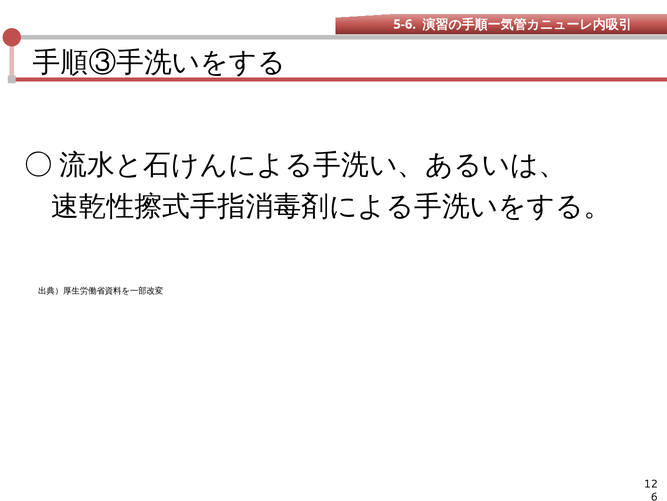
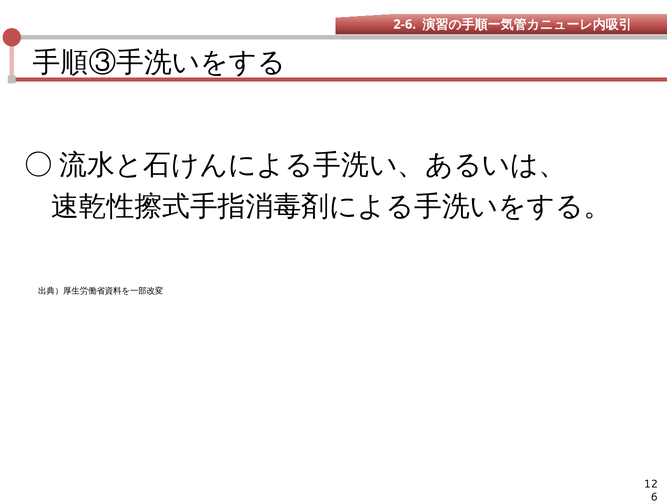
5-6: 5-6 -> 2-6 (405, 24)
